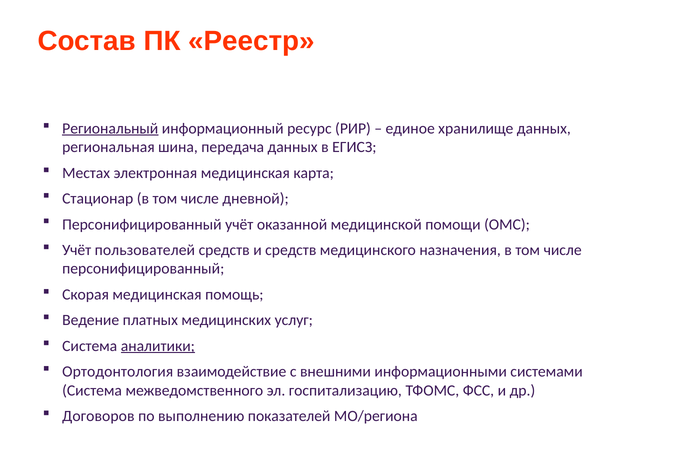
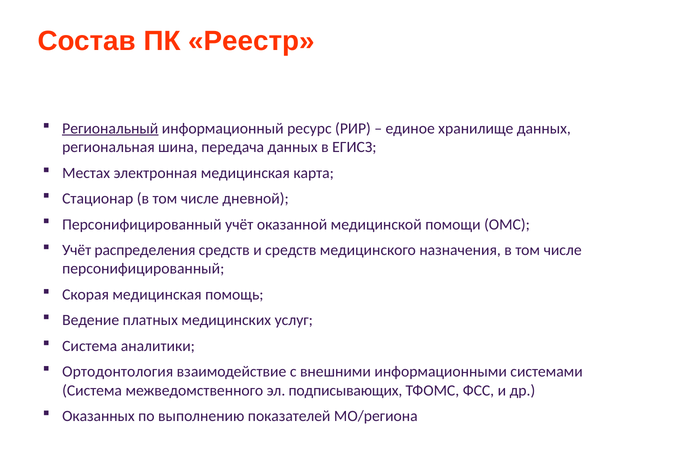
пользователей: пользователей -> распределения (145, 250)
аналитики underline: present -> none (158, 346)
госпитализацию: госпитализацию -> подписывающих (345, 391)
Договоров: Договоров -> Оказанных (98, 416)
